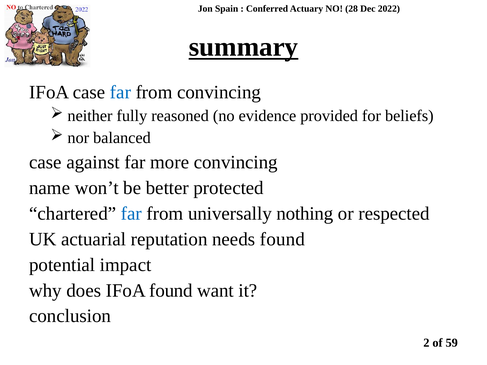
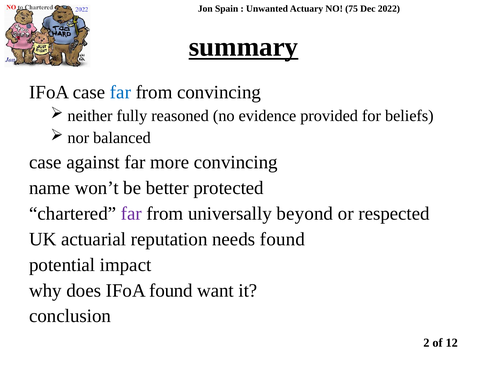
Conferred: Conferred -> Unwanted (267, 9)
28: 28 -> 75 (352, 9)
far colour: blue -> purple (131, 214)
nothing: nothing -> beyond (305, 214)
59: 59 -> 12 (452, 343)
